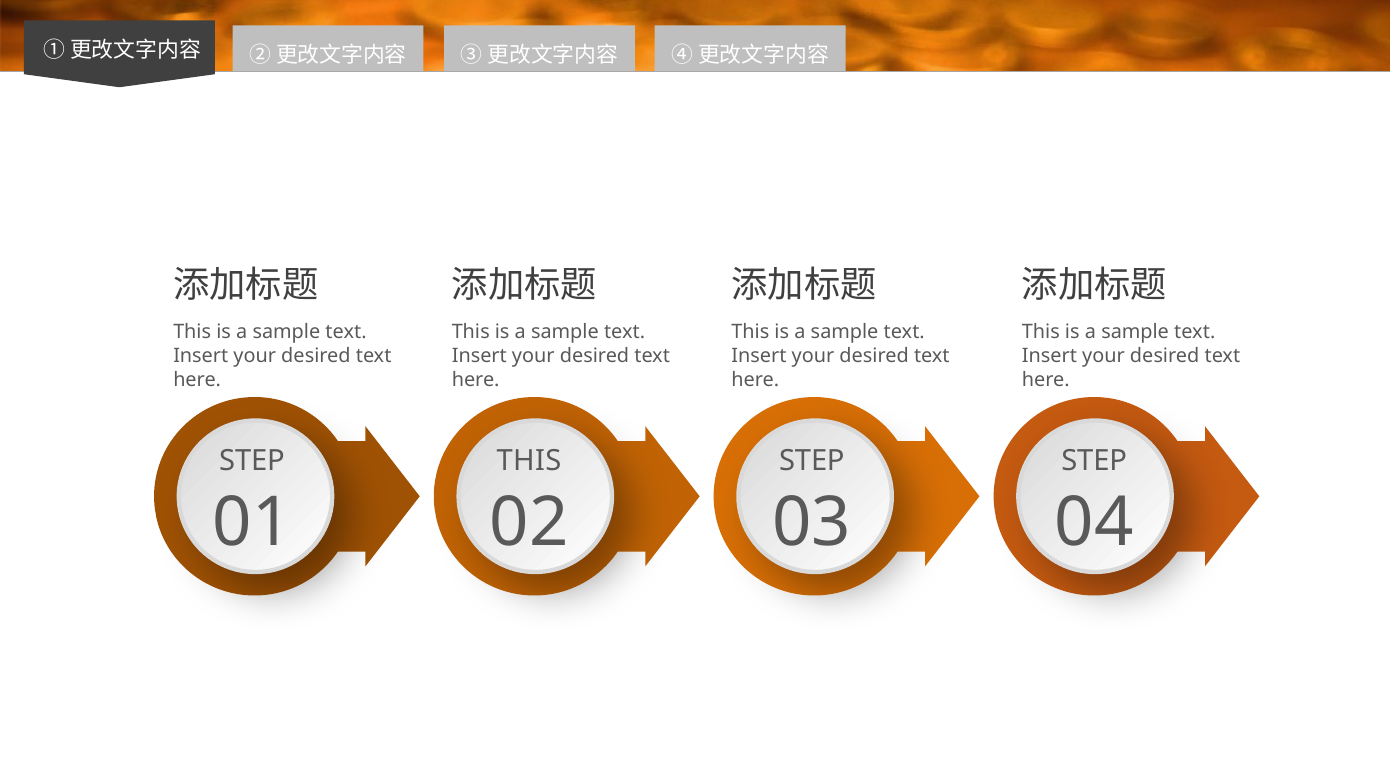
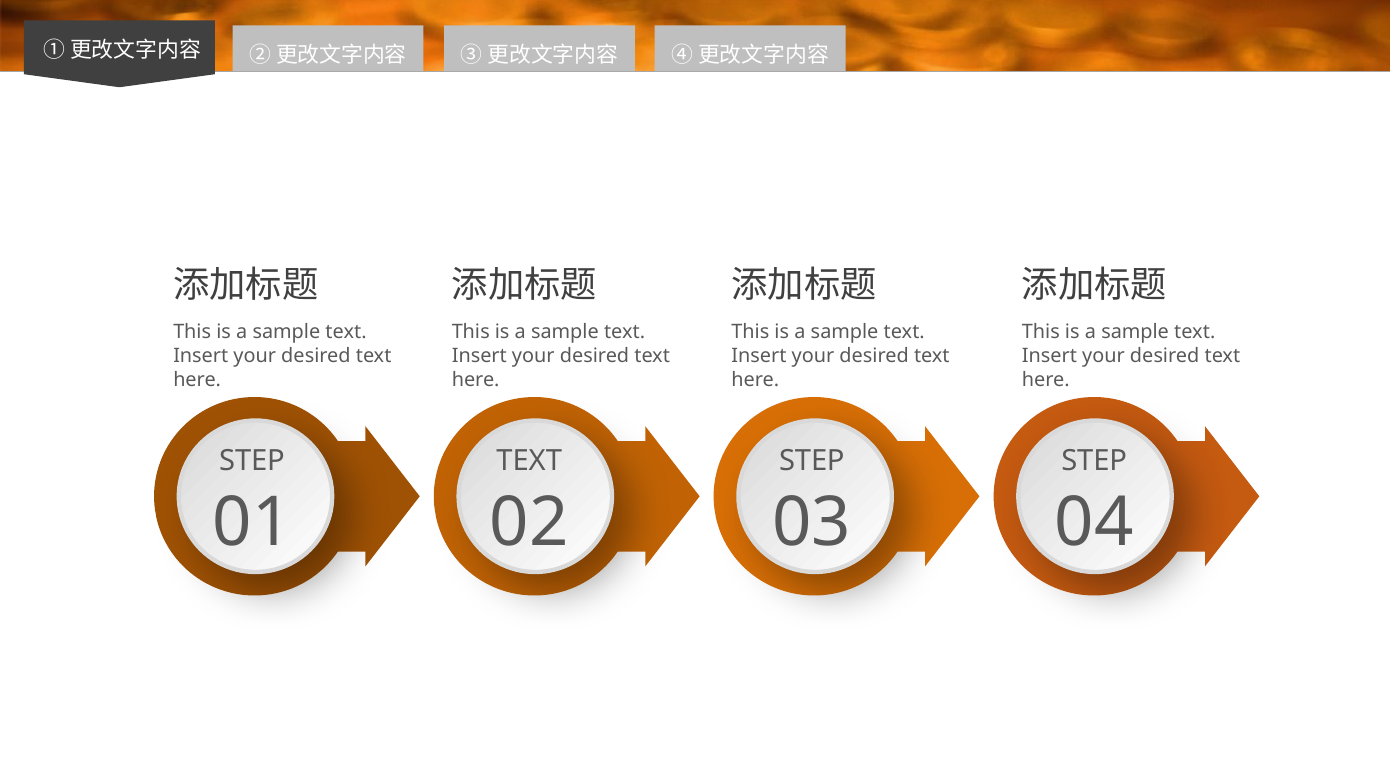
THIS: THIS -> TEXT (529, 461)
